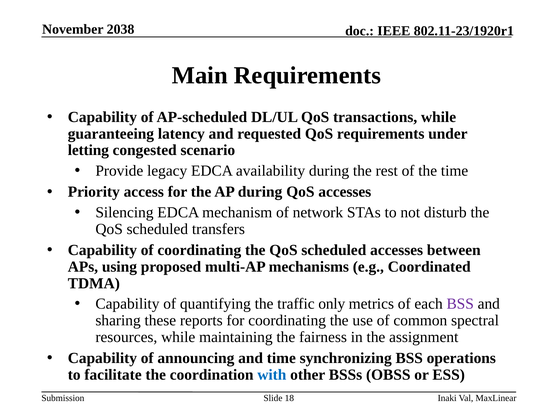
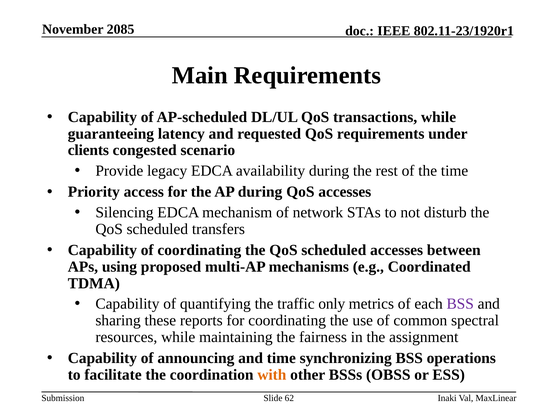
2038: 2038 -> 2085 (121, 29)
letting: letting -> clients (88, 150)
with colour: blue -> orange (272, 375)
18: 18 -> 62 (289, 398)
